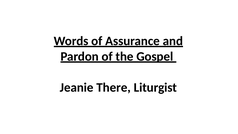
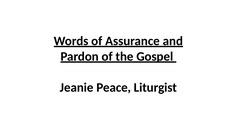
There: There -> Peace (114, 87)
